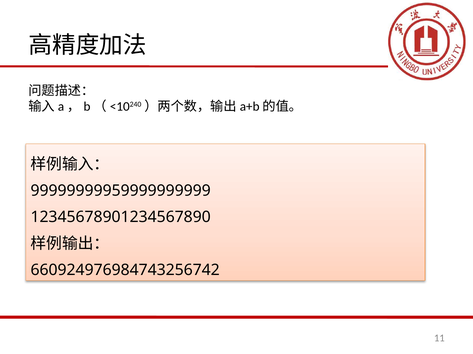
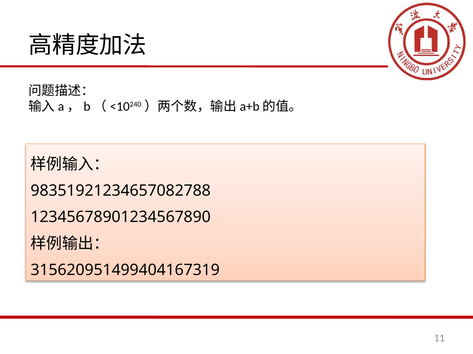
99999999959999999999: 99999999959999999999 -> 98351921234657082788 (121, 191)
660924976984743256742: 660924976984743256742 -> 315620951499404167319 (125, 270)
